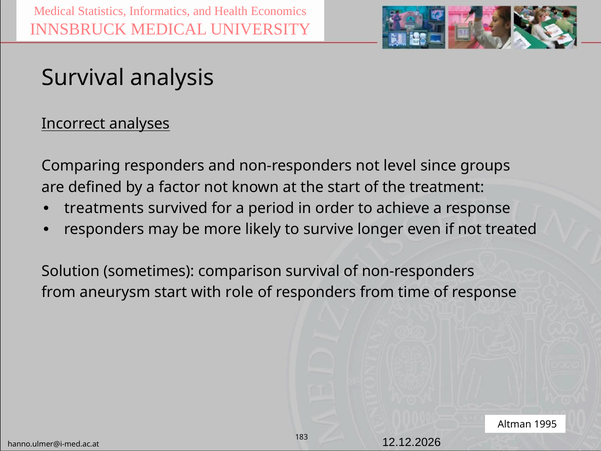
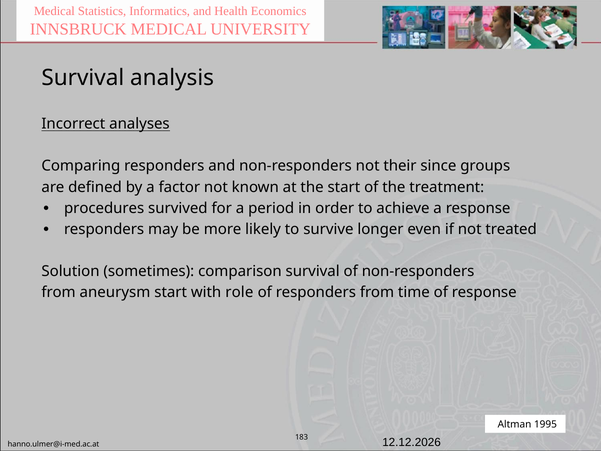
level: level -> their (400, 166)
treatments: treatments -> procedures (104, 208)
